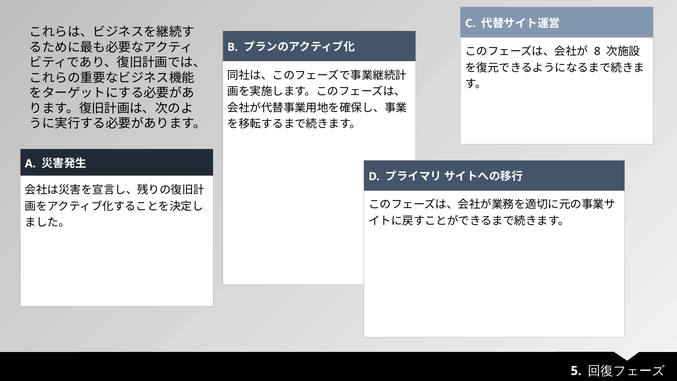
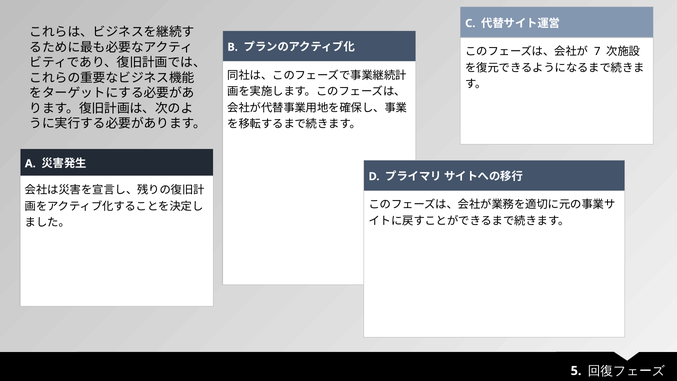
8: 8 -> 7 (597, 52)
